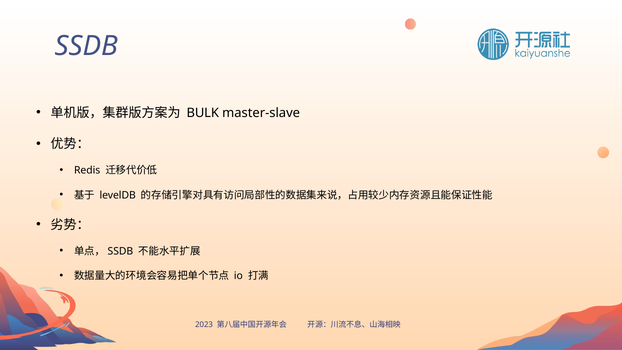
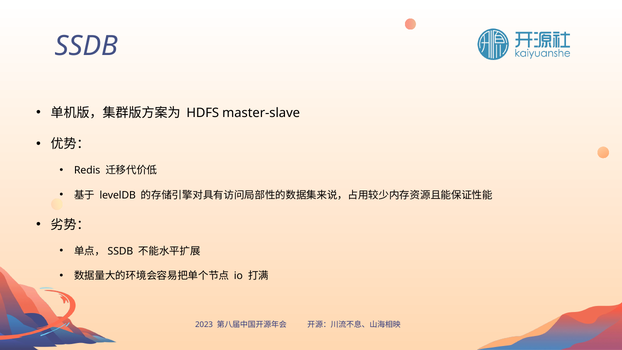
BULK: BULK -> HDFS (203, 113)
